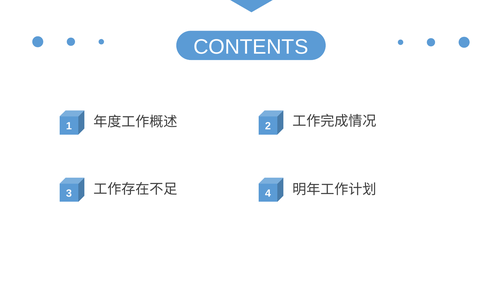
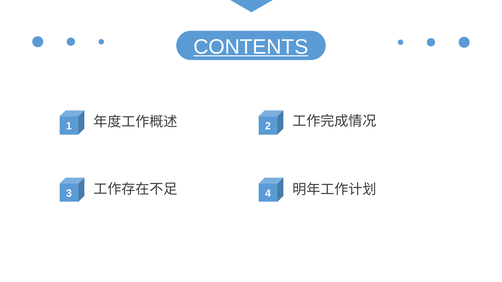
CONTENTS underline: none -> present (251, 47)
